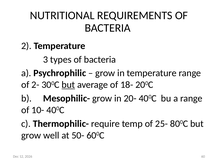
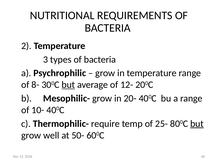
2-: 2- -> 8- (35, 85)
18-: 18- -> 12- (127, 85)
but underline: none -> present (197, 123)
